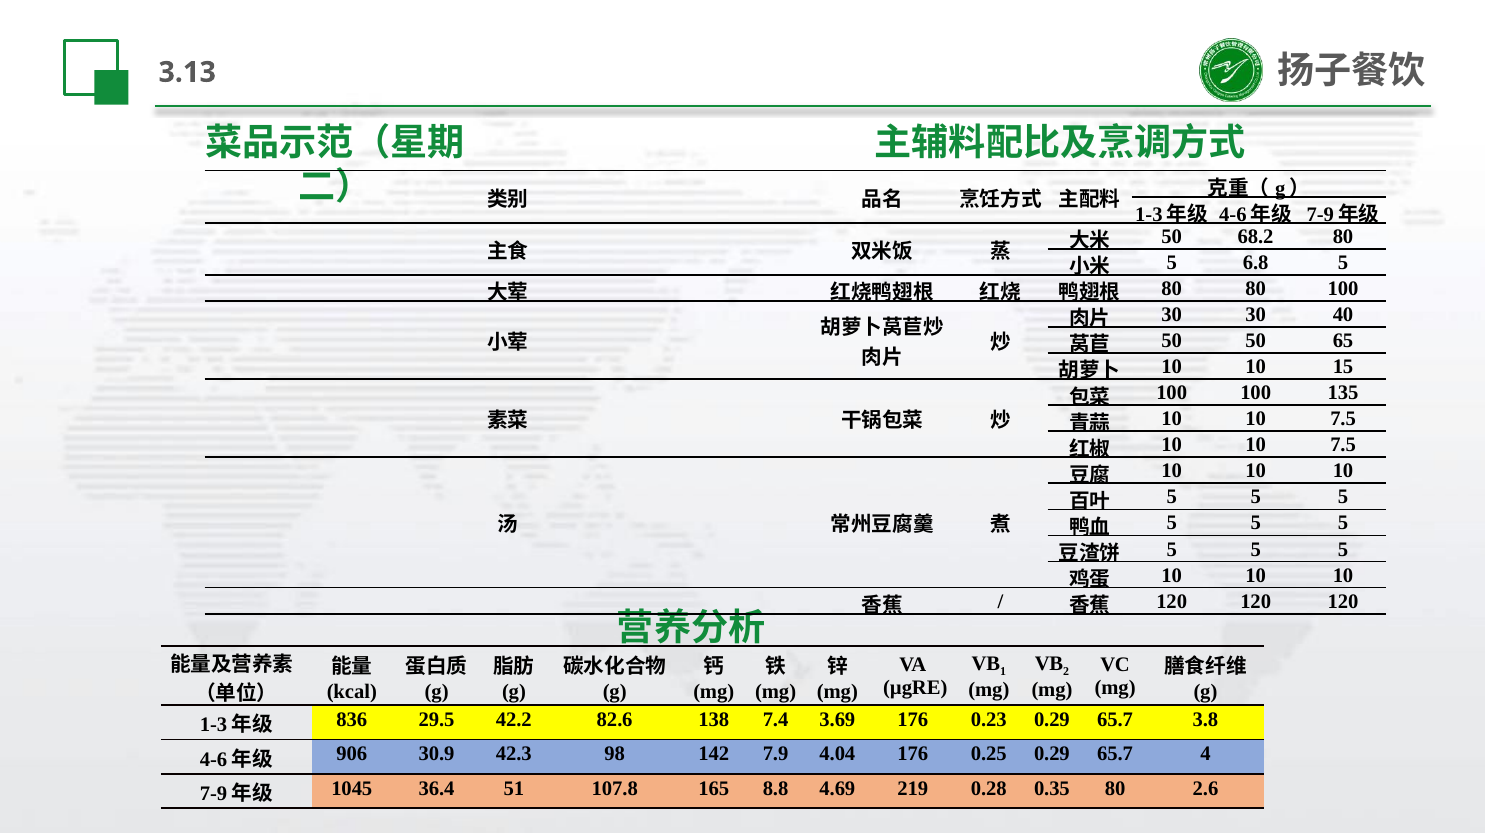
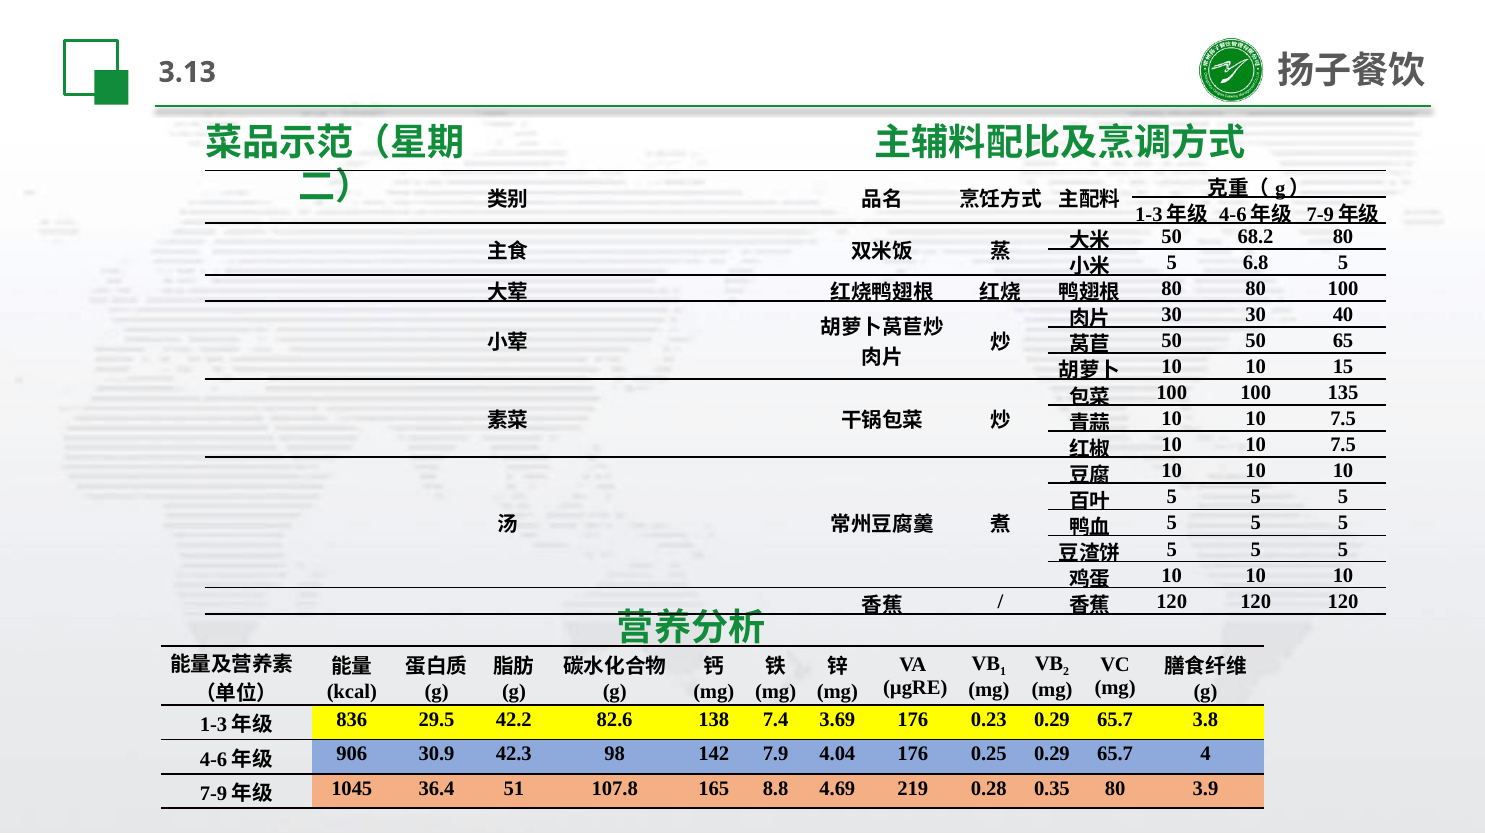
2.6: 2.6 -> 3.9 (1206, 789)
